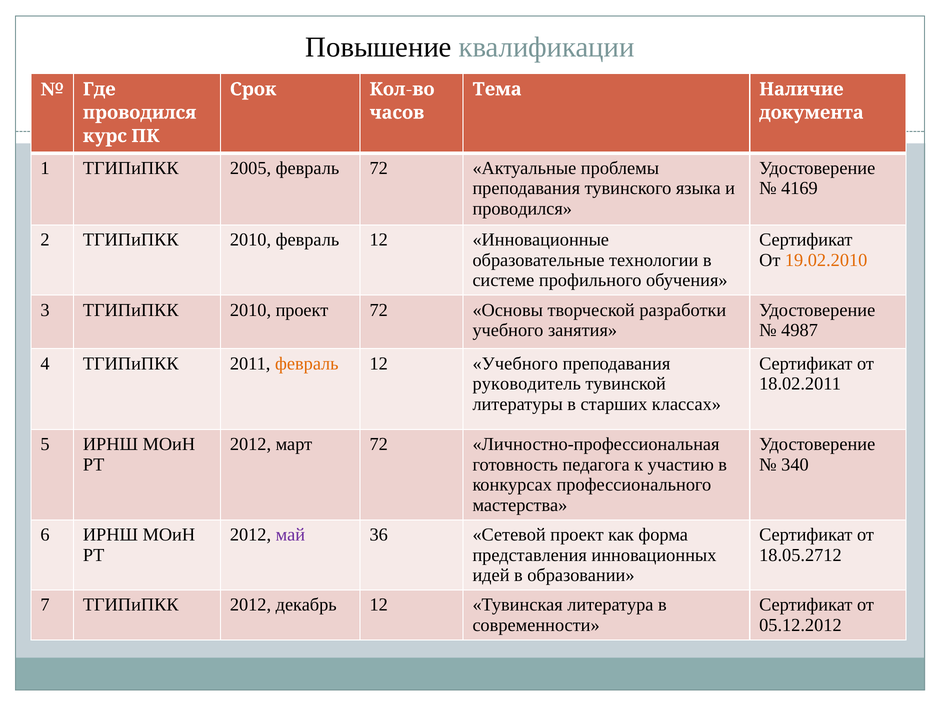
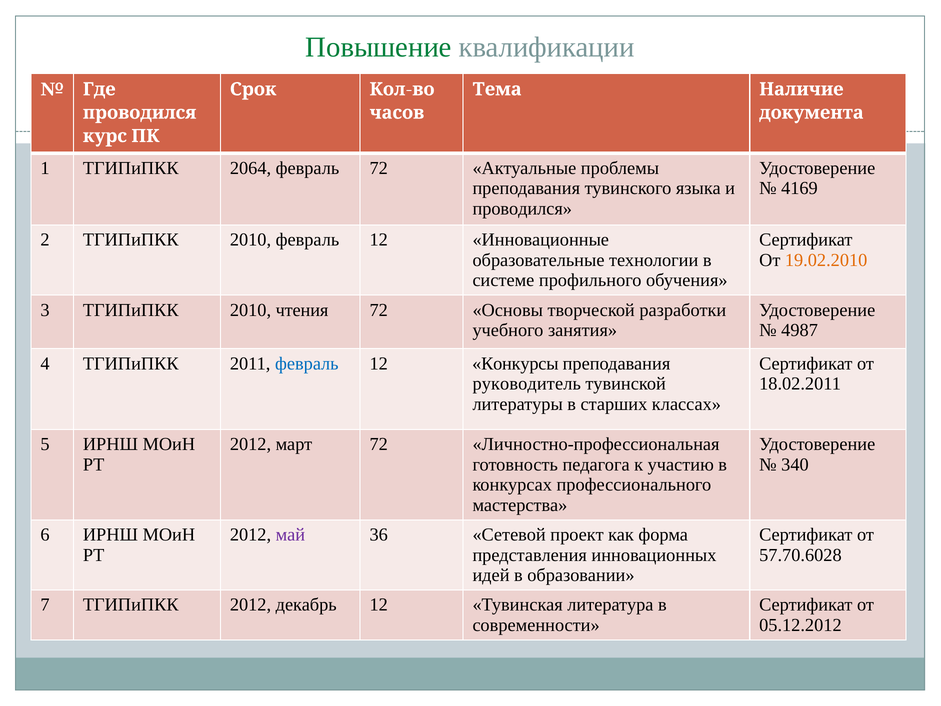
Повышение colour: black -> green (379, 47)
2005: 2005 -> 2064 (251, 168)
2010 проект: проект -> чтения (302, 310)
февраль colour: orange -> blue (307, 363)
12 Учебного: Учебного -> Конкурсы (515, 363)
18.05.2712: 18.05.2712 -> 57.70.6028 (800, 555)
